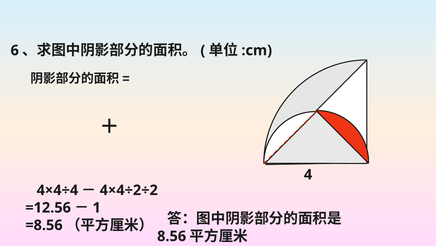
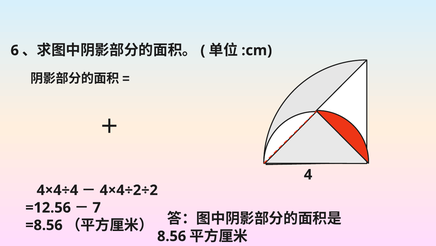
1: 1 -> 7 (97, 207)
